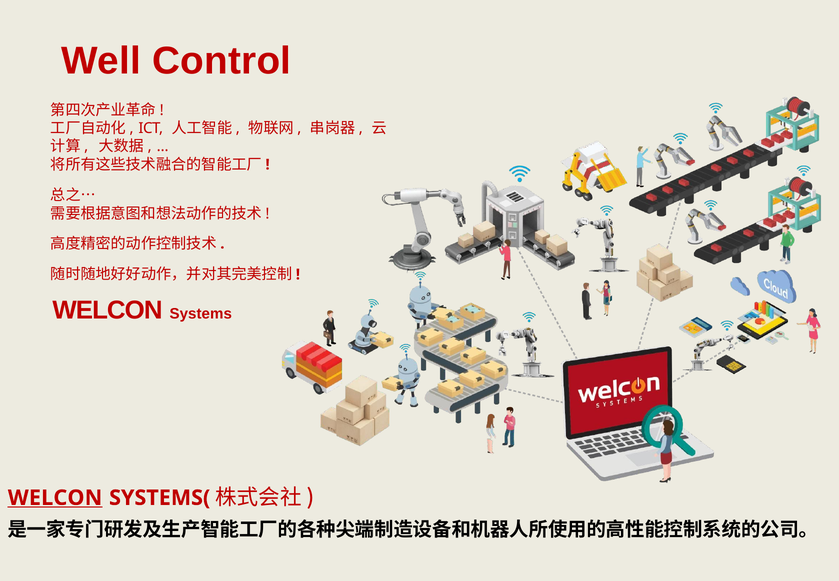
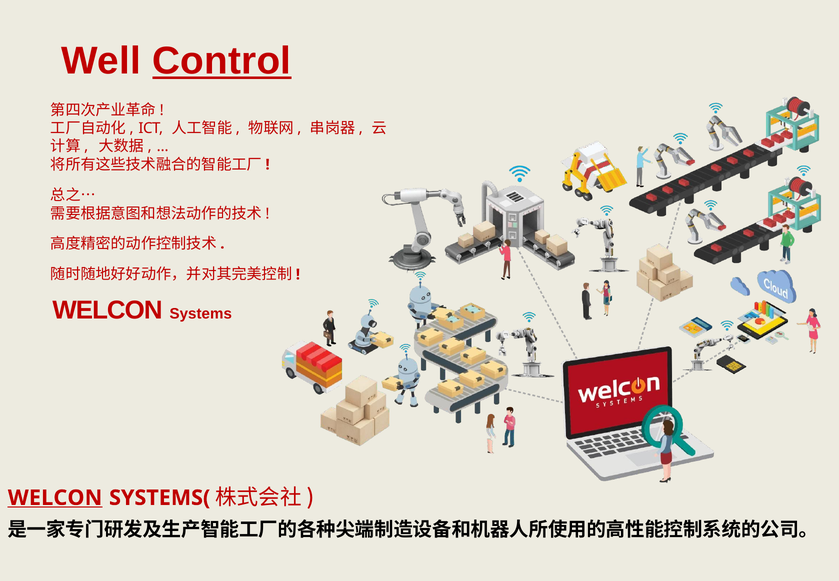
Control underline: none -> present (222, 61)
